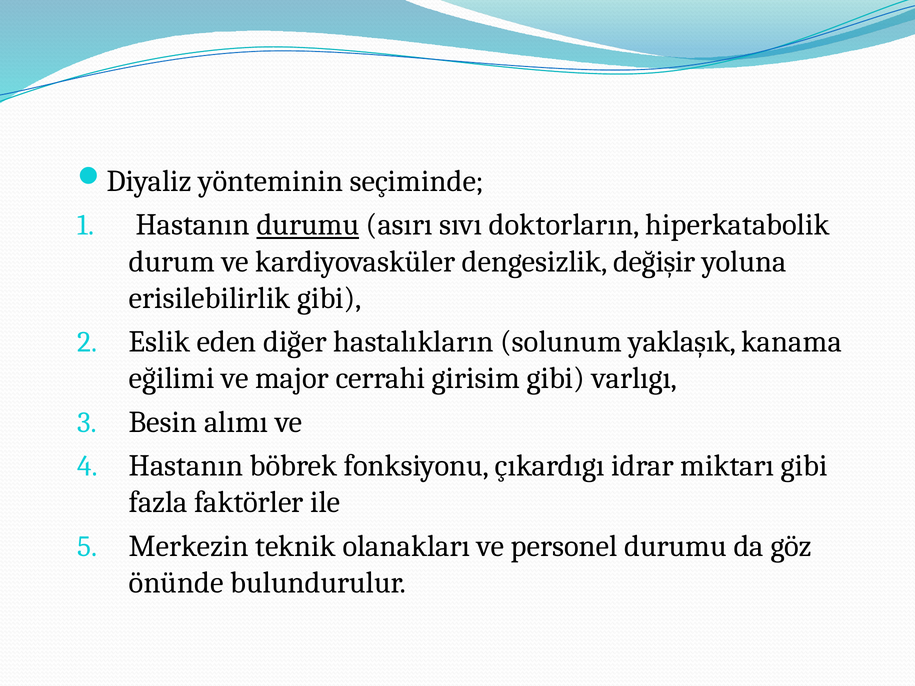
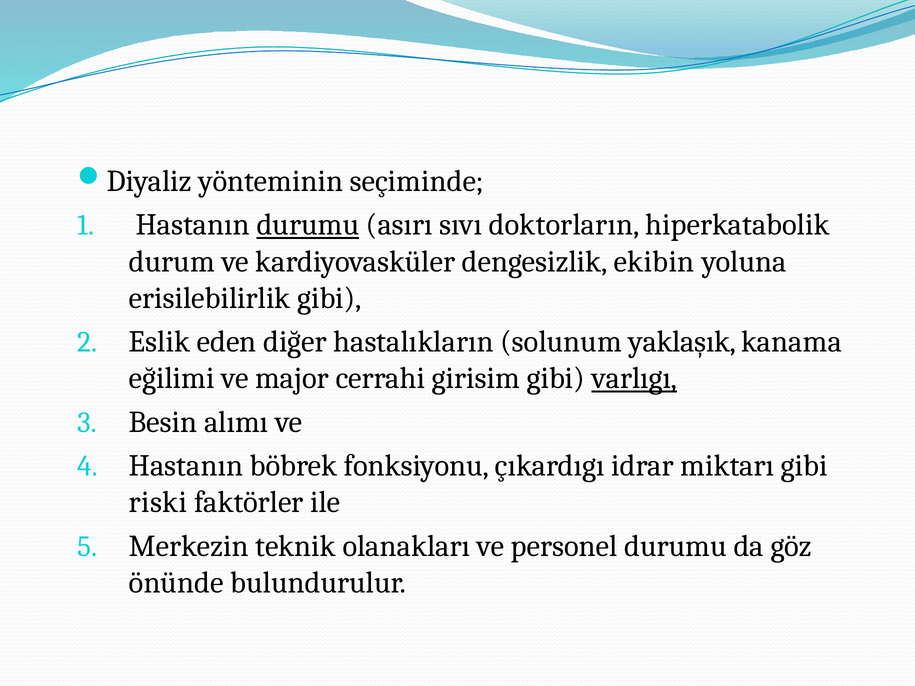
değişir: değişir -> ekibin (654, 262)
varlıgı underline: none -> present (634, 378)
fazla: fazla -> riski (158, 503)
